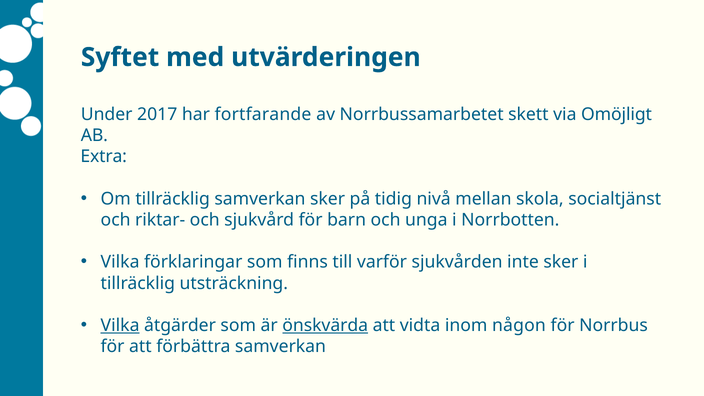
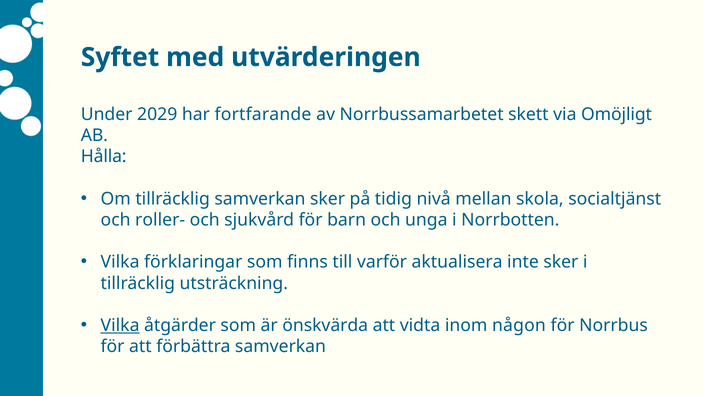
2017: 2017 -> 2029 (157, 114)
Extra: Extra -> Hålla (104, 156)
riktar-: riktar- -> roller- (160, 220)
sjukvården: sjukvården -> aktualisera (457, 262)
önskvärda underline: present -> none (325, 325)
